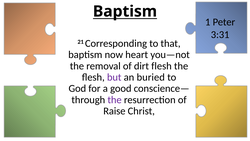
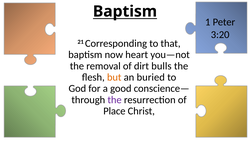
3:31: 3:31 -> 3:20 (220, 35)
dirt flesh: flesh -> bulls (161, 66)
but colour: purple -> orange (114, 77)
Raise: Raise -> Place (114, 111)
